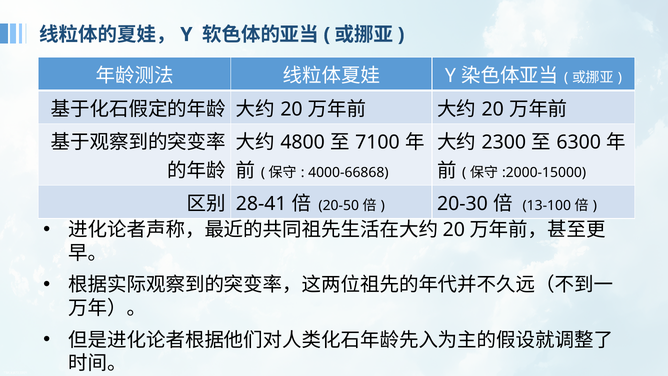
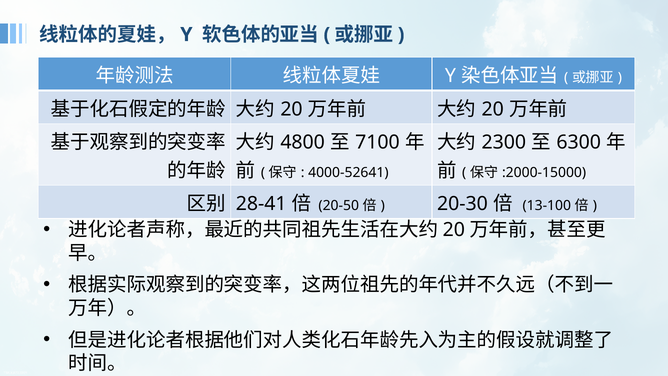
4000-66868: 4000-66868 -> 4000-52641 (348, 172)
